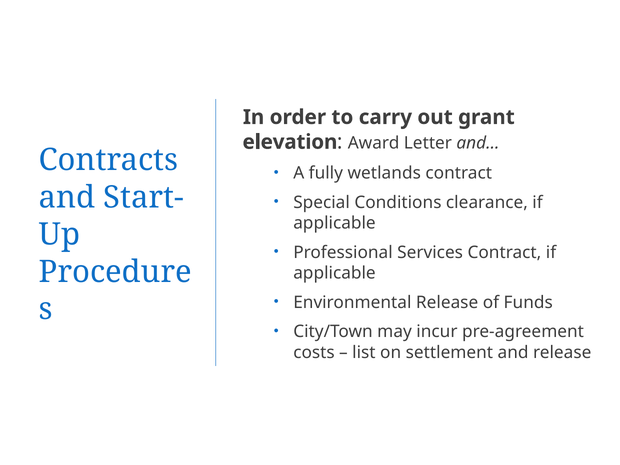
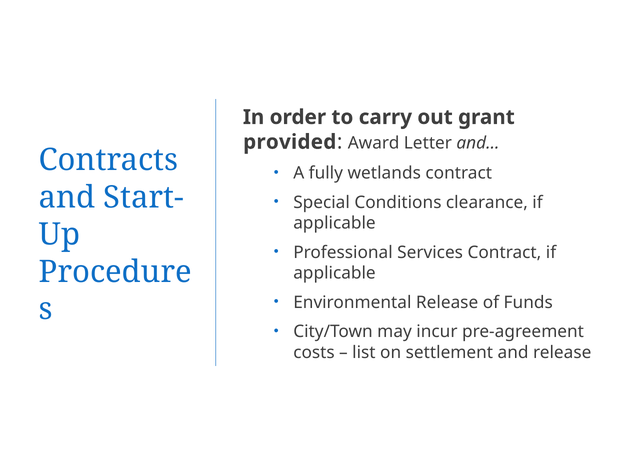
elevation: elevation -> provided (290, 142)
